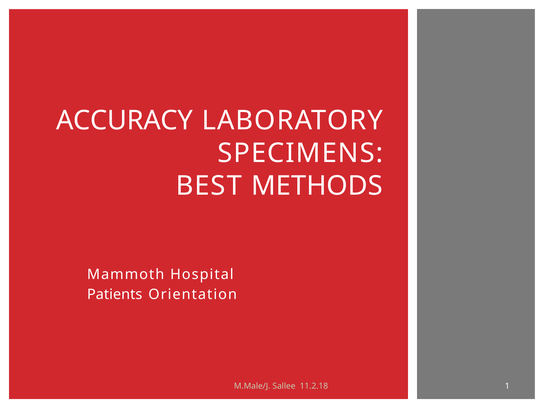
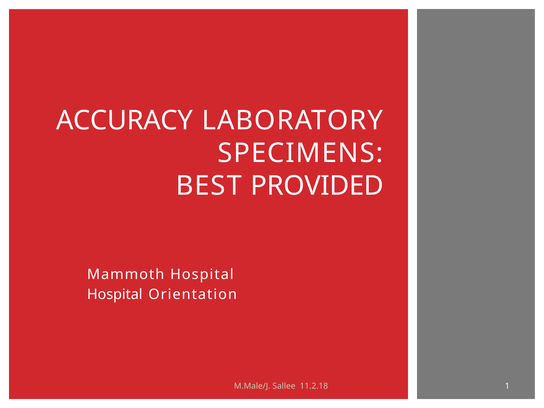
METHODS: METHODS -> PROVIDED (317, 186)
Patients: Patients -> Hospital (115, 294)
